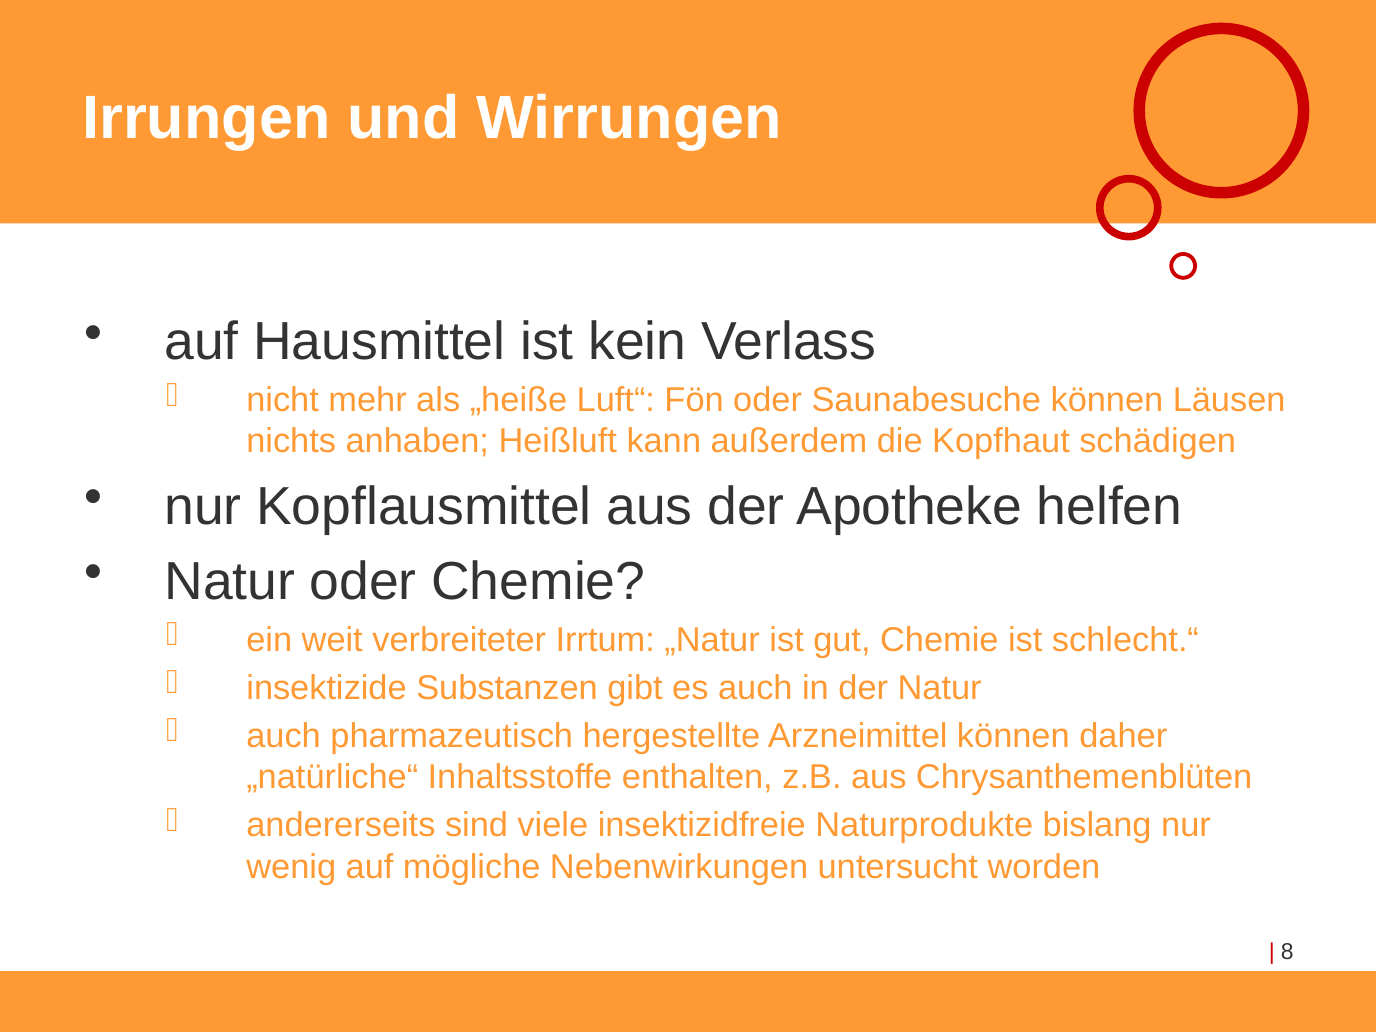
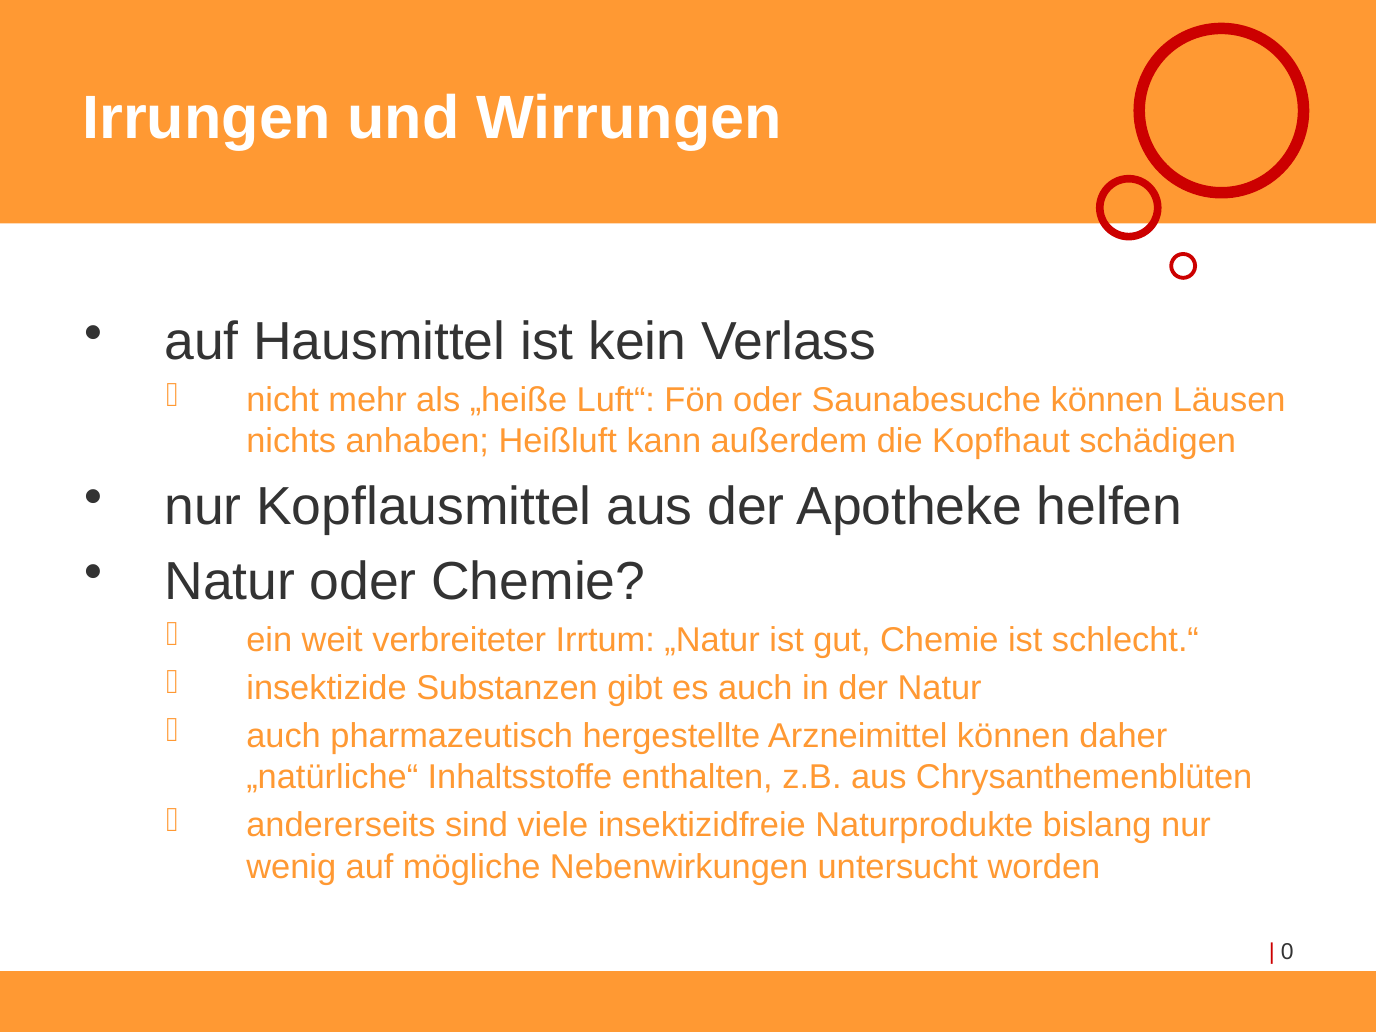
8: 8 -> 0 (1287, 952)
